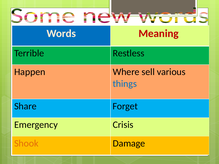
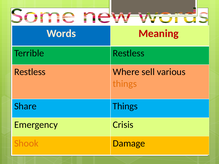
Happen: Happen -> Restless (30, 72)
things colour: blue -> orange (125, 84)
Share Forget: Forget -> Things (125, 106)
